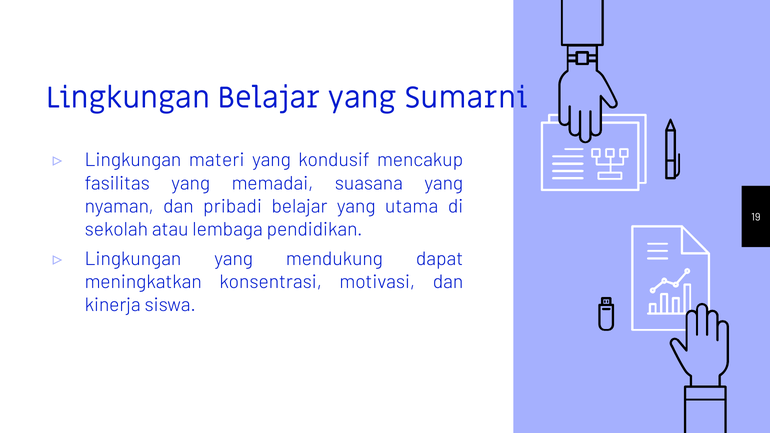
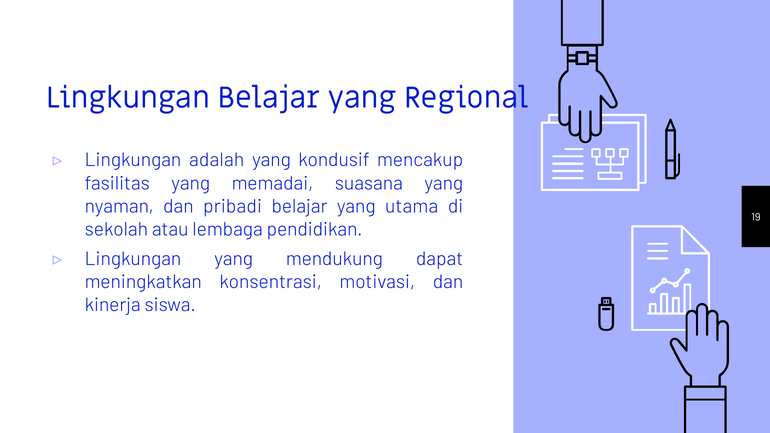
Sumarni: Sumarni -> Regional (466, 98)
materi: materi -> adalah (217, 160)
